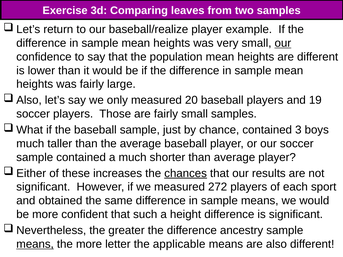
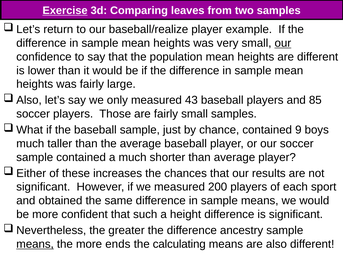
Exercise underline: none -> present (65, 11)
20: 20 -> 43 (191, 100)
19: 19 -> 85 (315, 100)
3: 3 -> 9 (298, 130)
chances underline: present -> none (186, 173)
272: 272 -> 200 (218, 187)
letter: letter -> ends (118, 244)
applicable: applicable -> calculating (179, 244)
